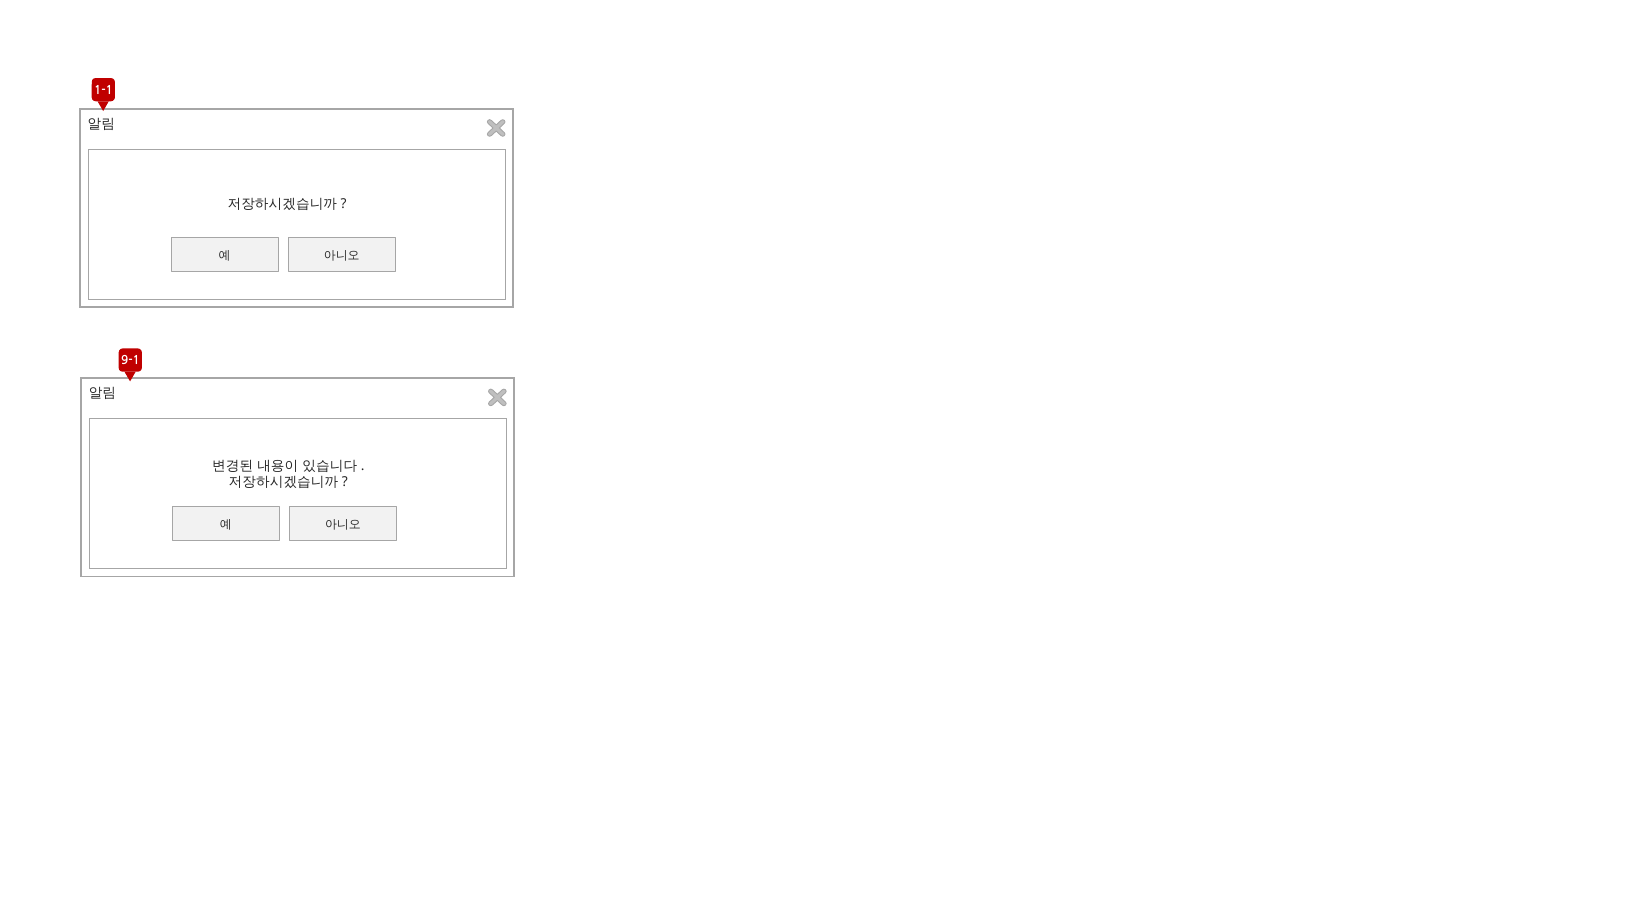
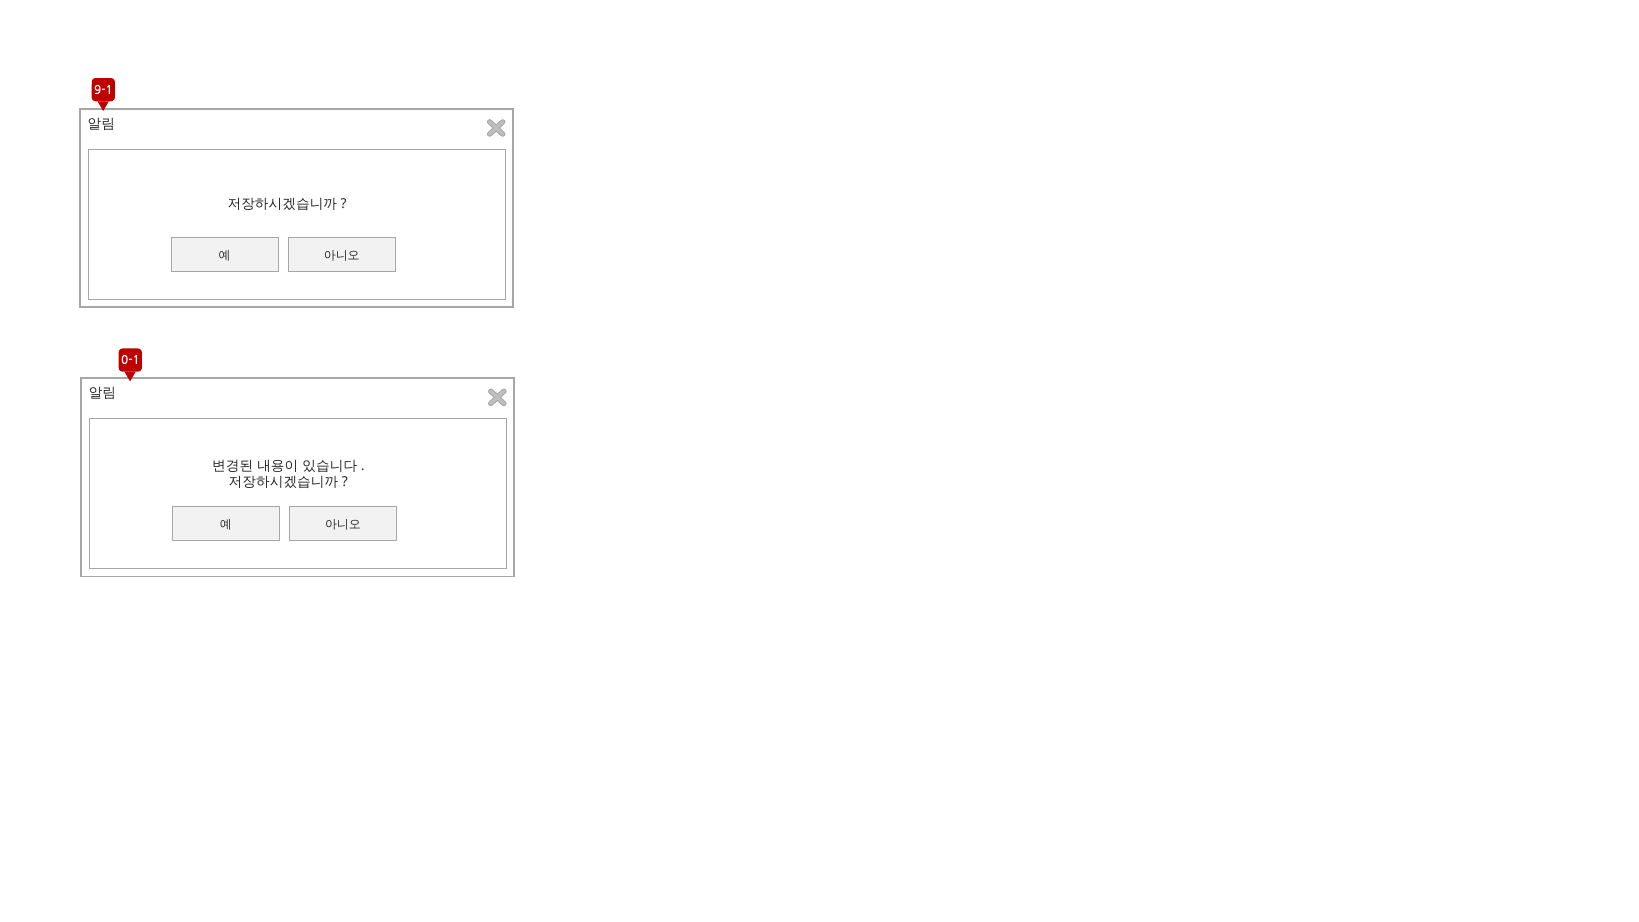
1-1: 1-1 -> 9-1 (104, 90)
9-1: 9-1 -> 0-1 (130, 361)
